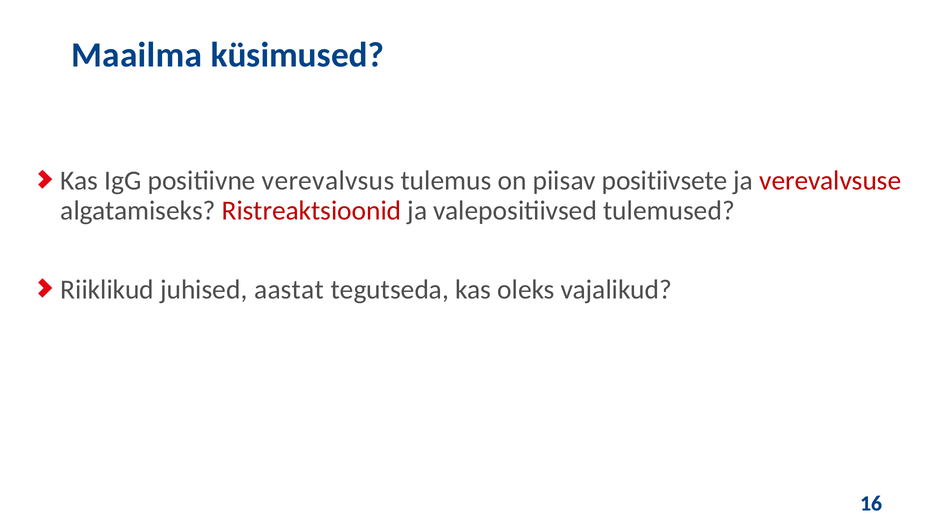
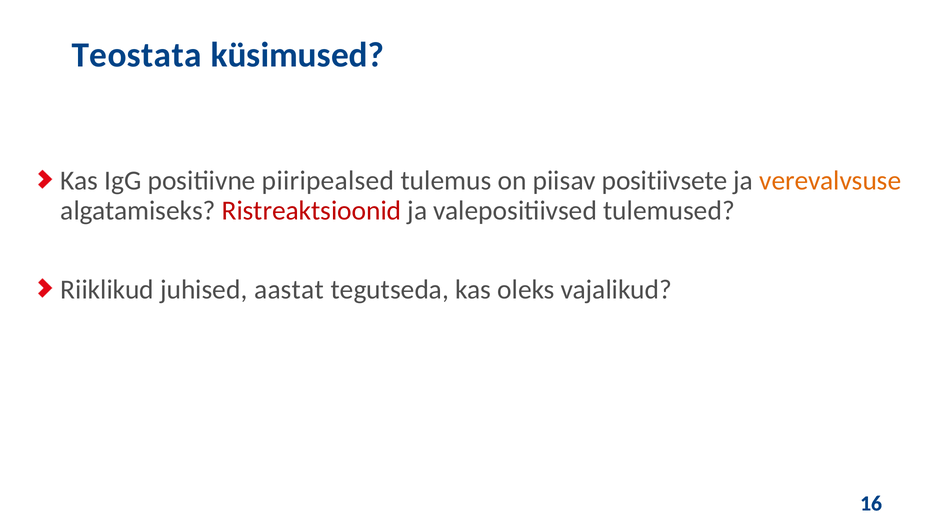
Maailma: Maailma -> Teostata (137, 55)
verevalvsus: verevalvsus -> piiripealsed (328, 181)
verevalvsuse colour: red -> orange (830, 181)
